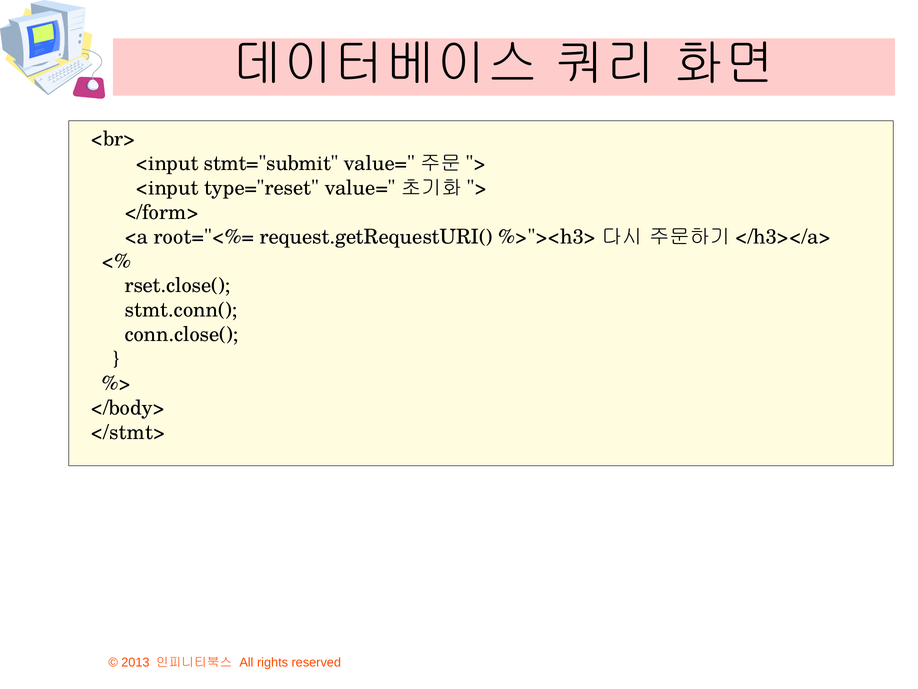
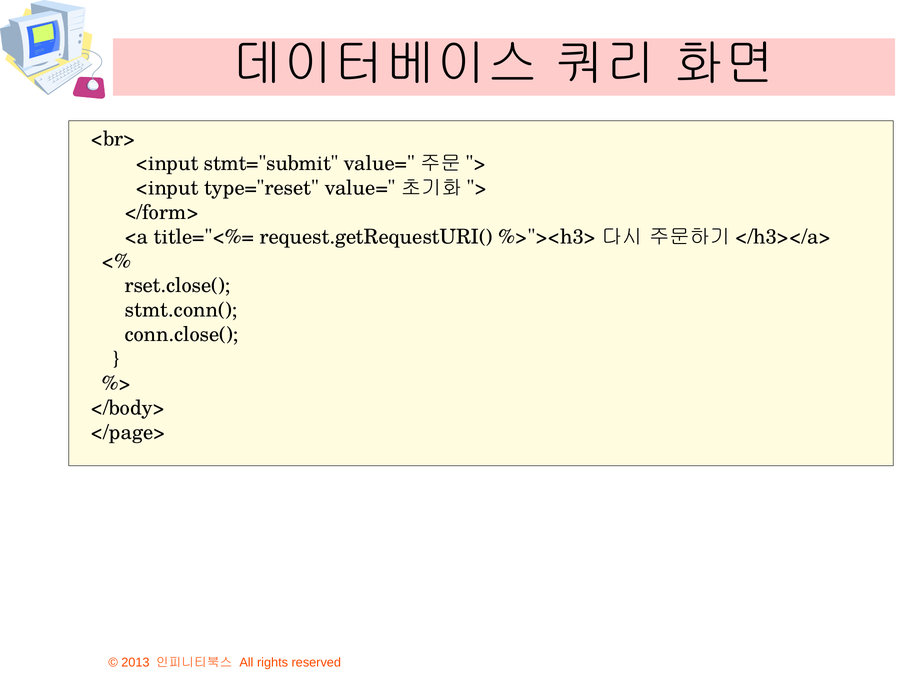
root="<%=: root="<%= -> title="<%= (204, 237)
</stmt>: </stmt> -> </page> (128, 432)
